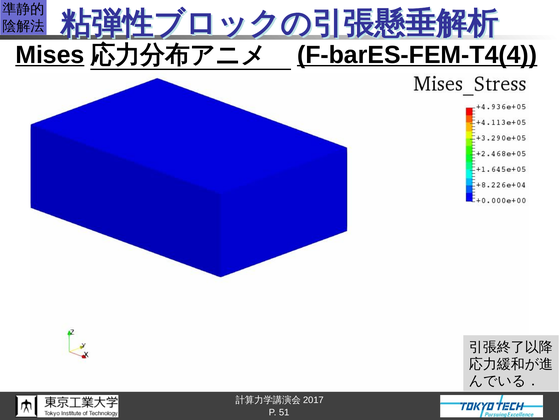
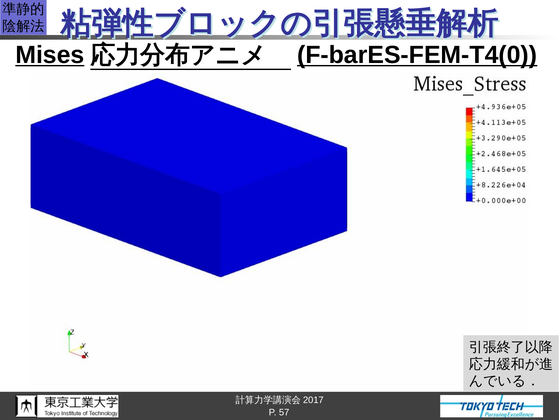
F-barES-FEM-T4(4: F-barES-FEM-T4(4 -> F-barES-FEM-T4(0 (417, 55)
51: 51 -> 57 (284, 412)
